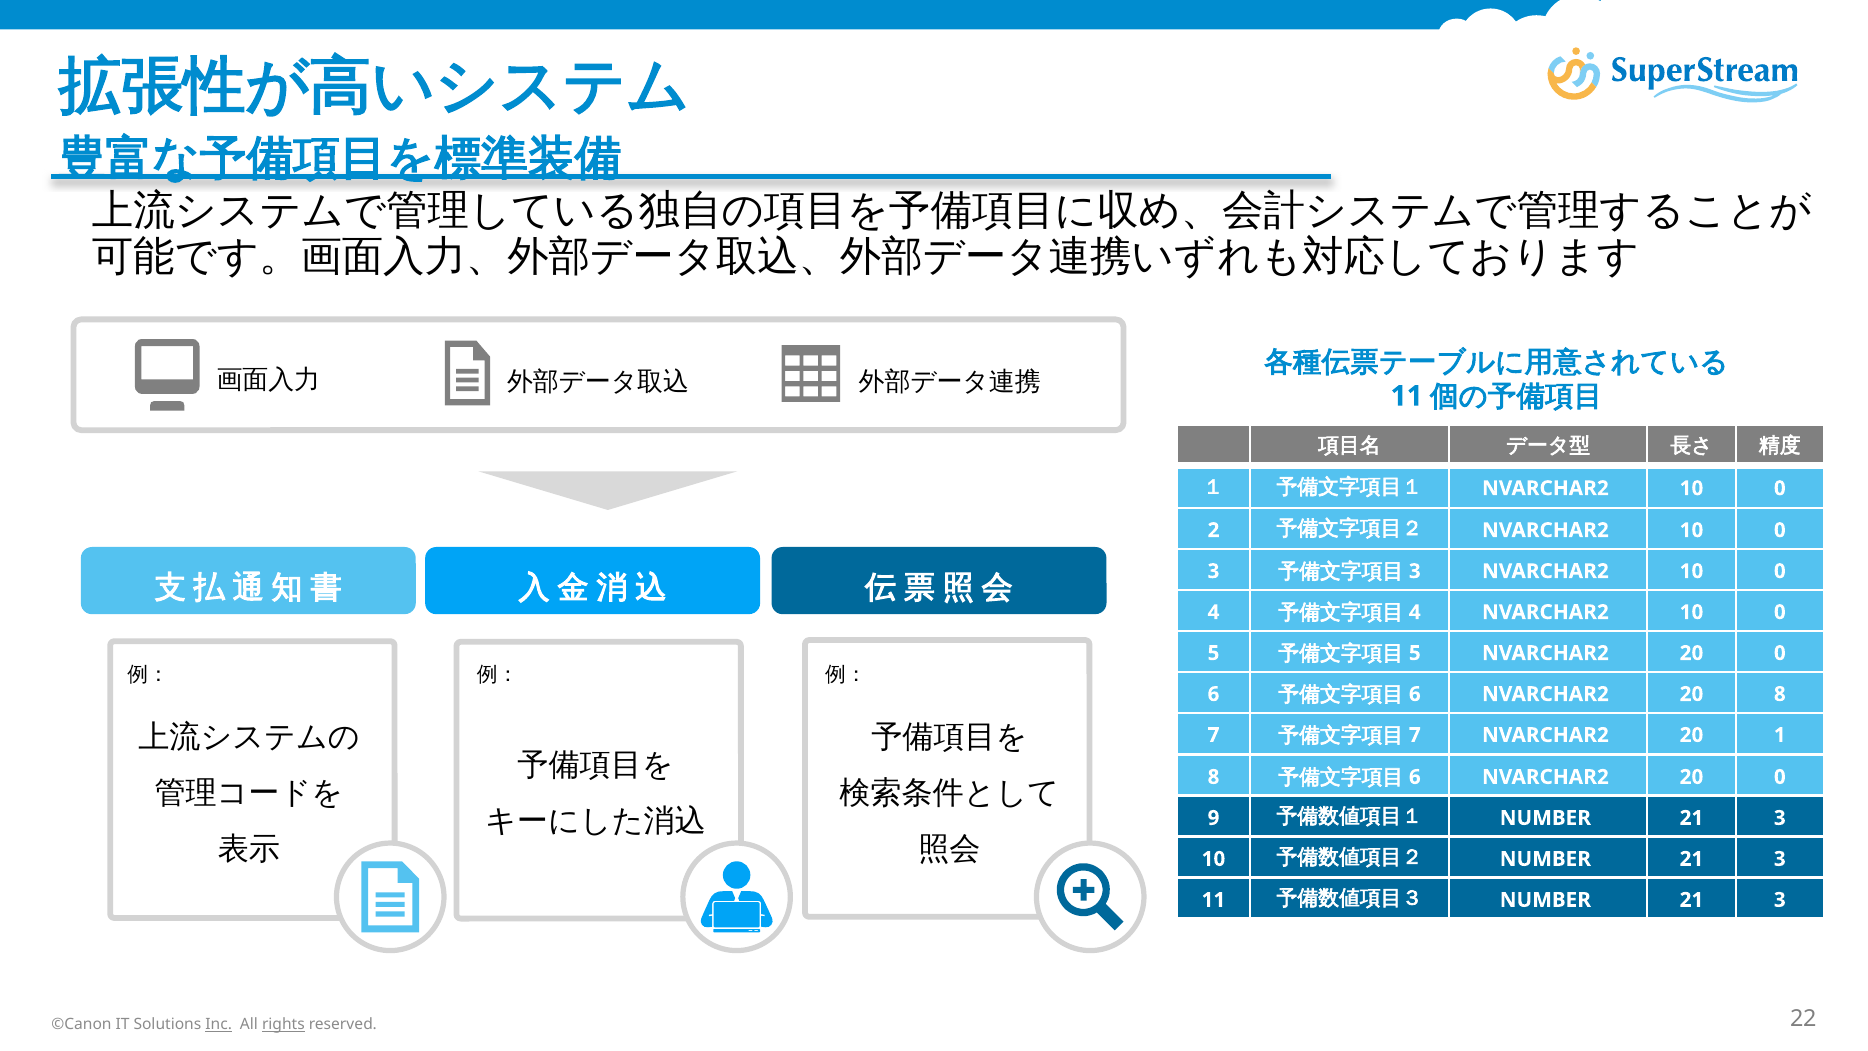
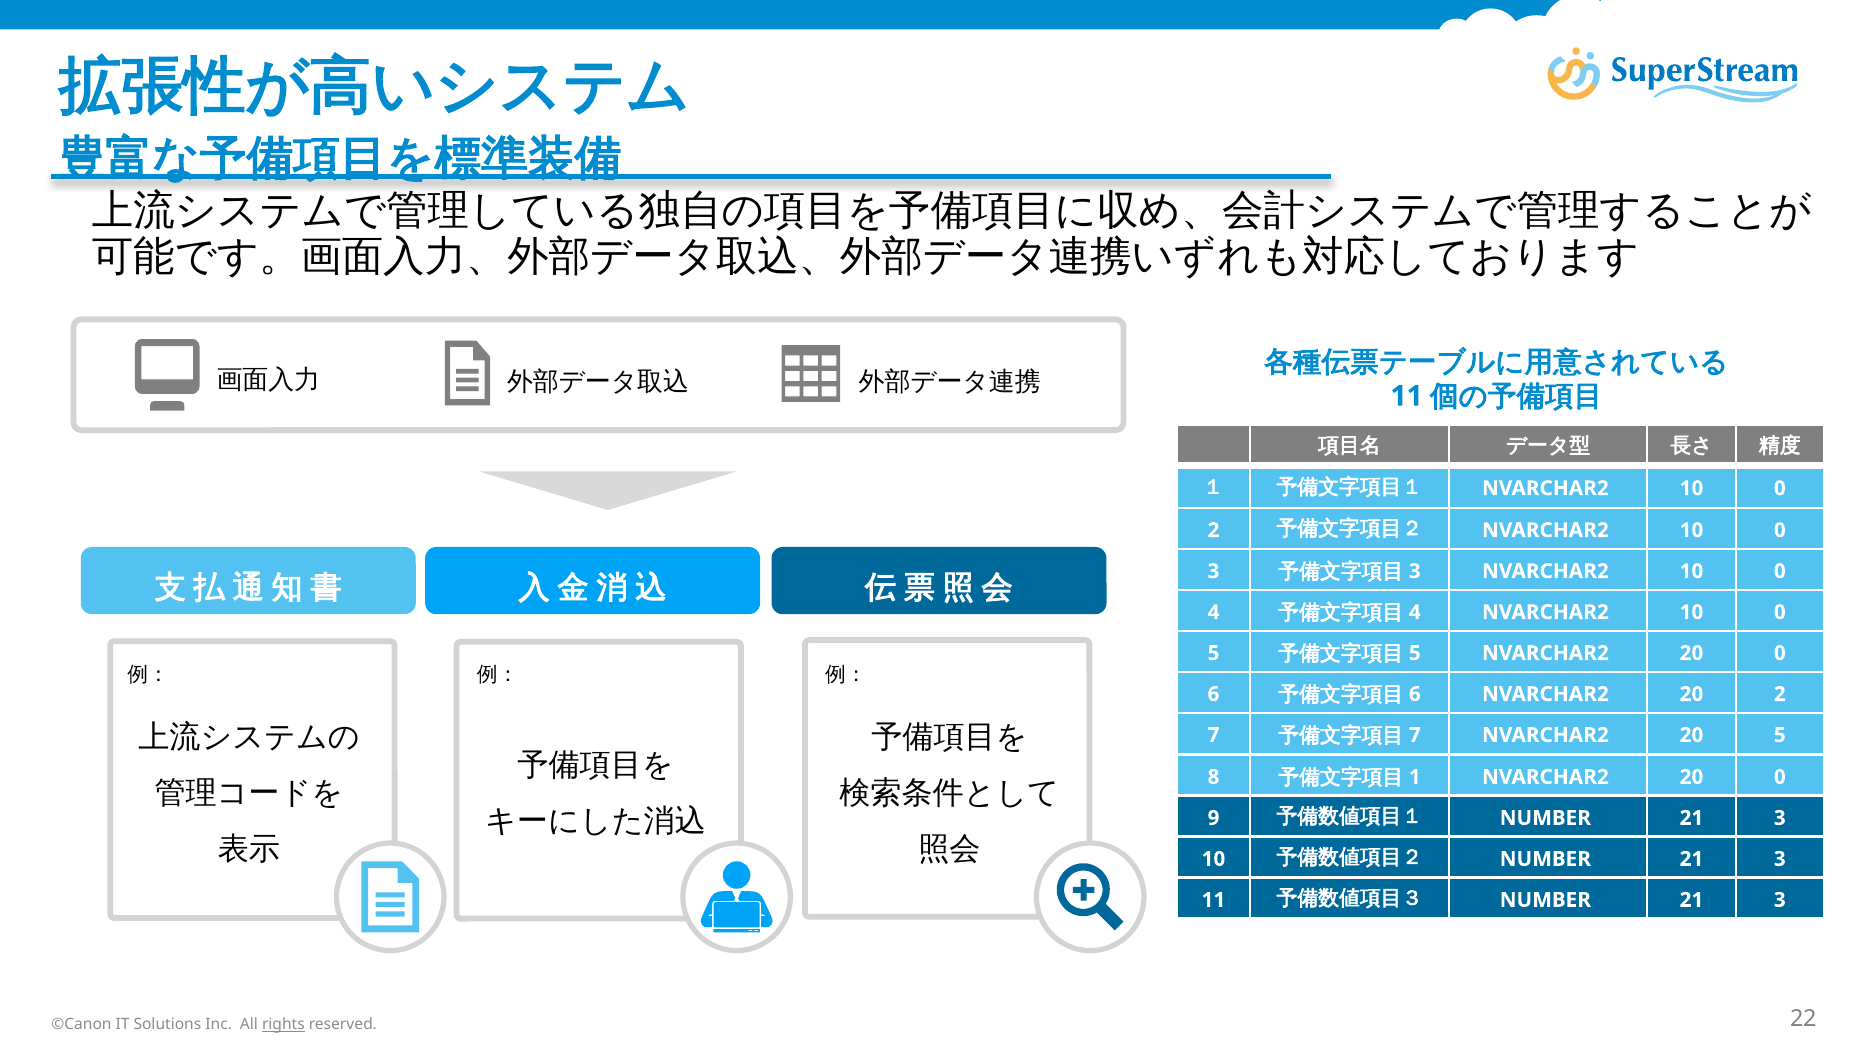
20 8: 8 -> 2 (1780, 694)
20 1: 1 -> 5 (1780, 735)
6: 6 -> 1 (1415, 777)
Inc underline: present -> none (219, 1024)
